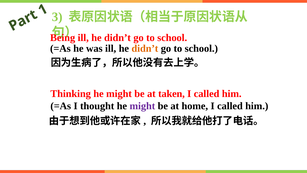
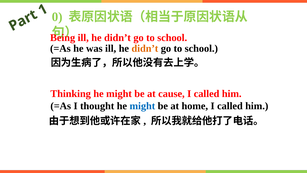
3: 3 -> 0 (57, 17)
taken: taken -> cause (171, 94)
might colour: purple -> blue (142, 106)
